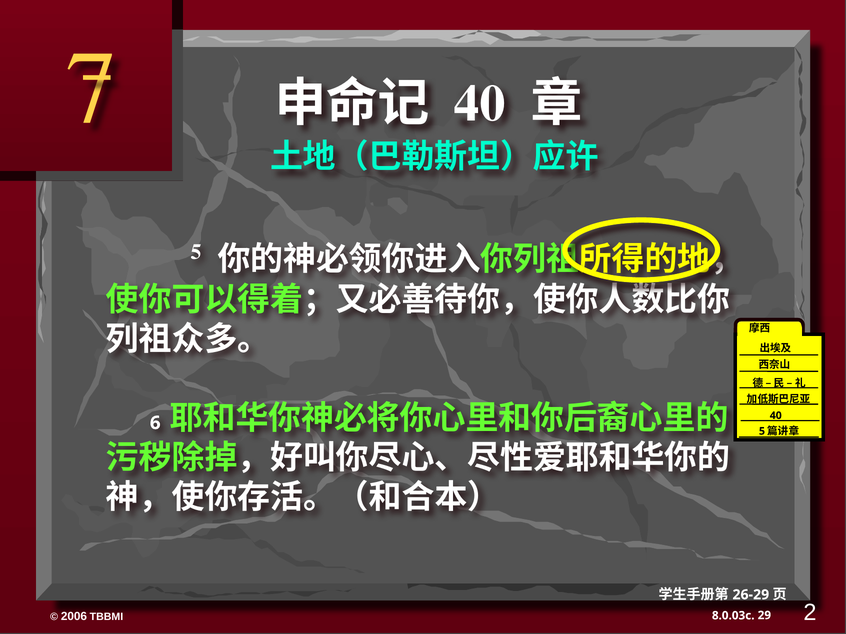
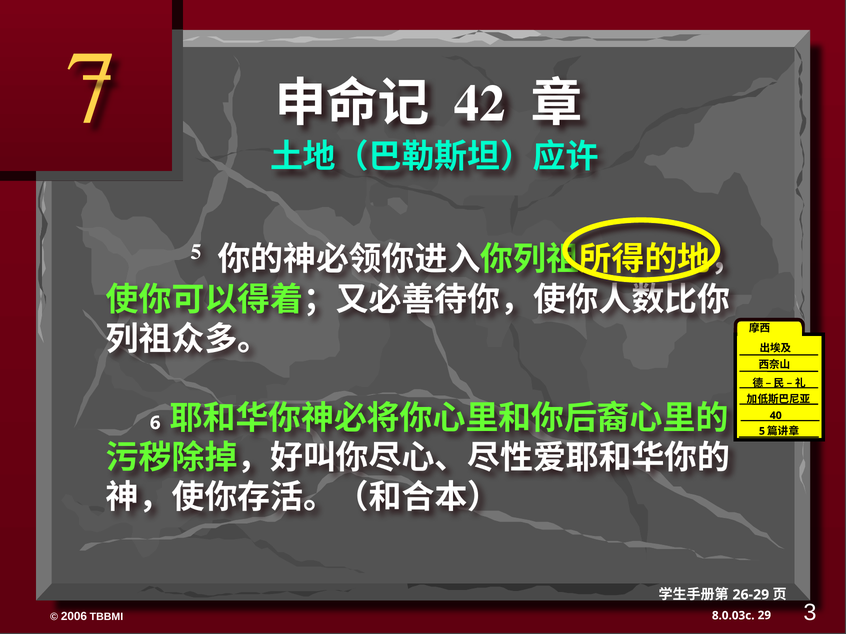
40: 40 -> 42 (480, 104)
2: 2 -> 3 (810, 613)
